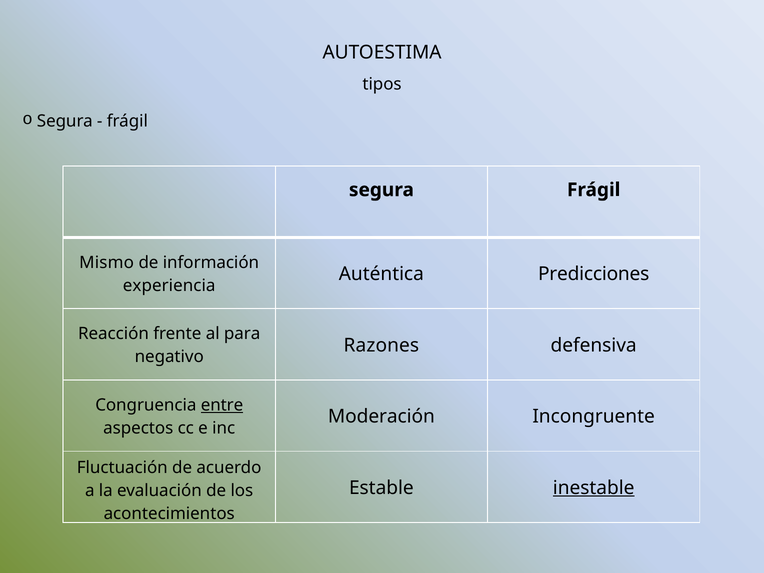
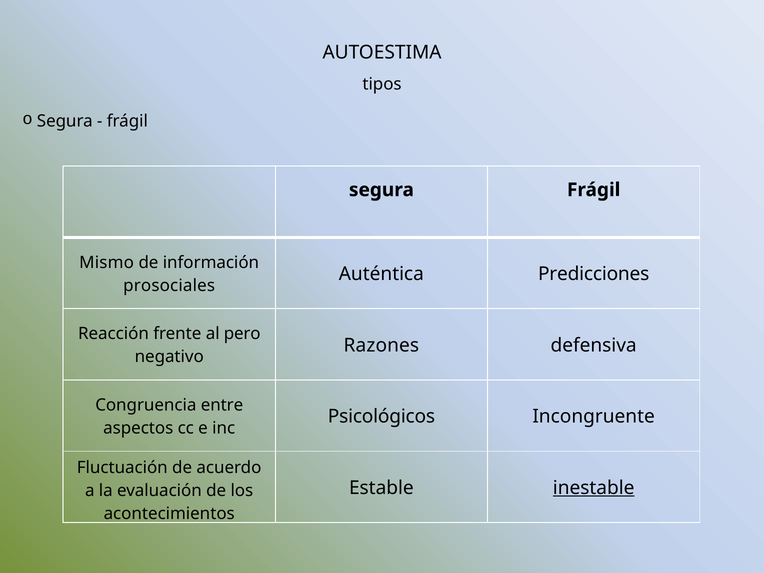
experiencia: experiencia -> prosociales (169, 286)
para: para -> pero (242, 334)
entre underline: present -> none (222, 405)
Moderación: Moderación -> Psicológicos (381, 417)
